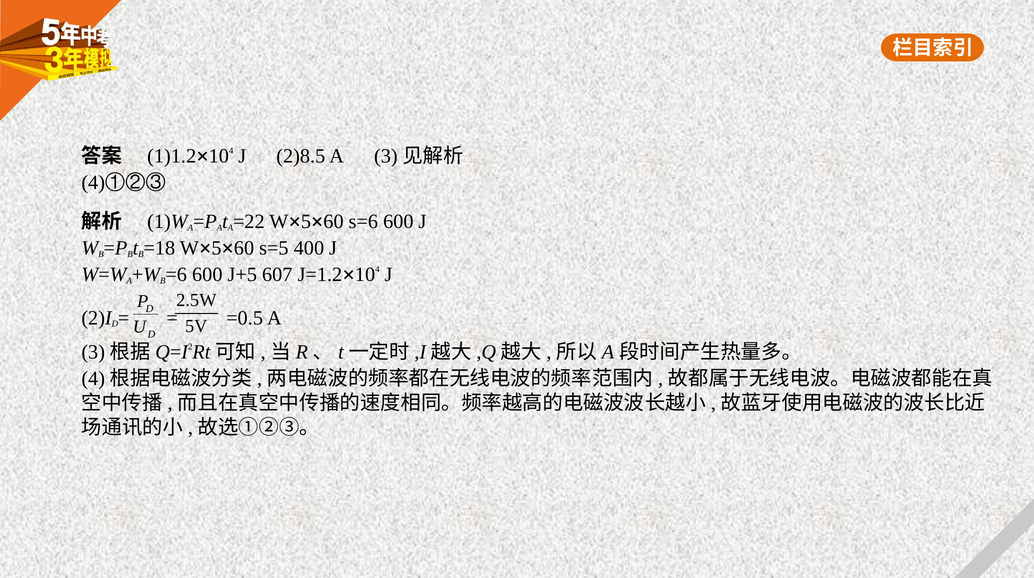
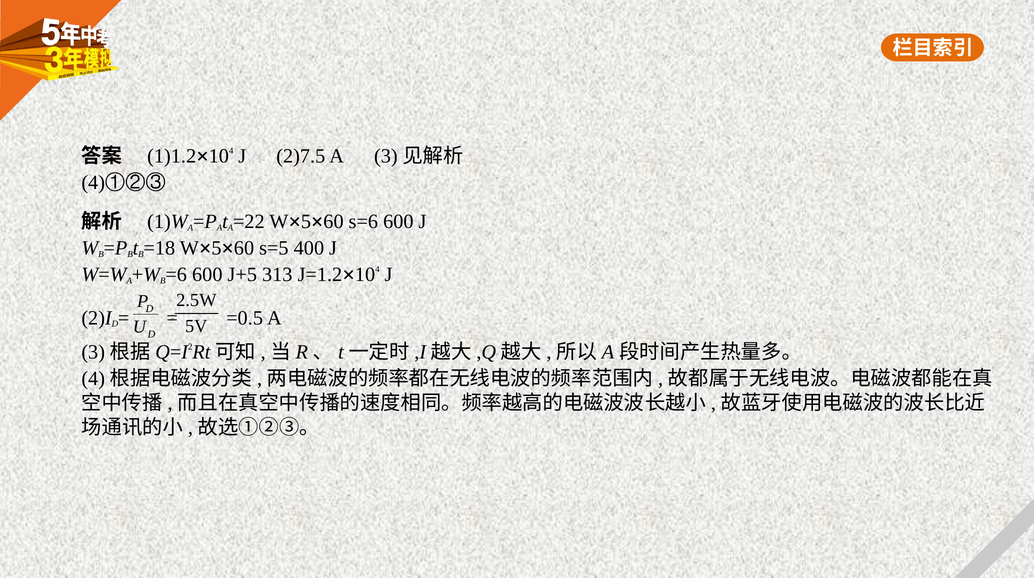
2)8.5: 2)8.5 -> 2)7.5 (301, 156)
607: 607 -> 313 (277, 275)
